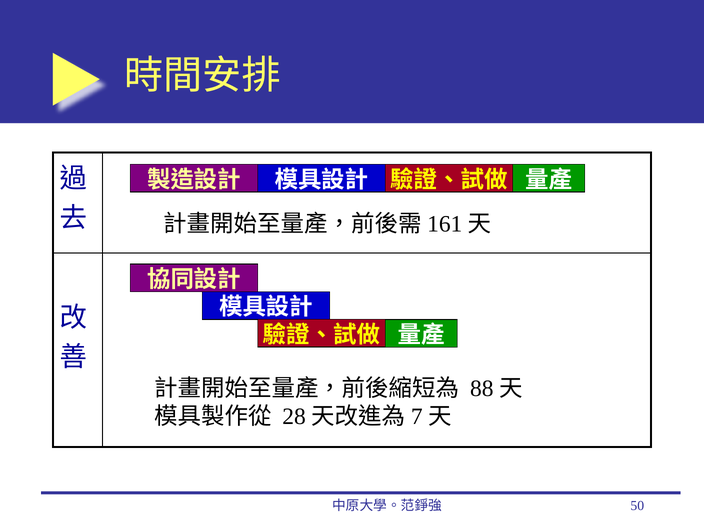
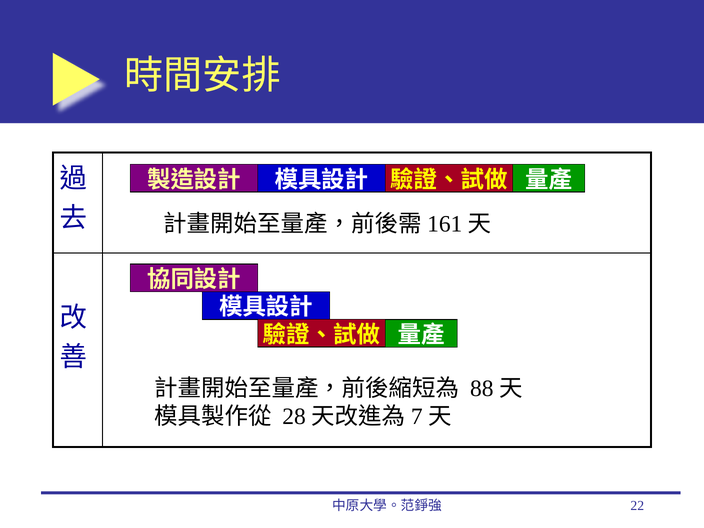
50: 50 -> 22 (637, 505)
